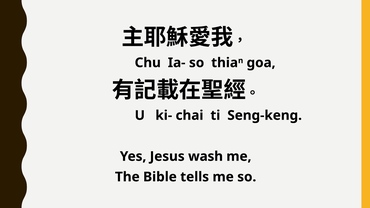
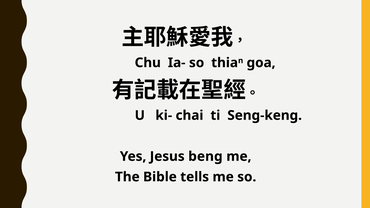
wash: wash -> beng (205, 156)
